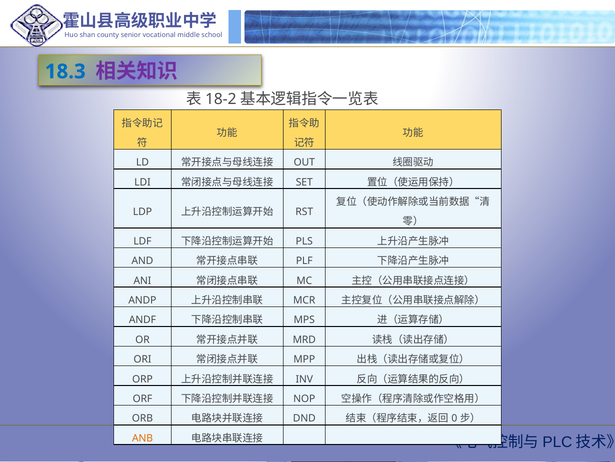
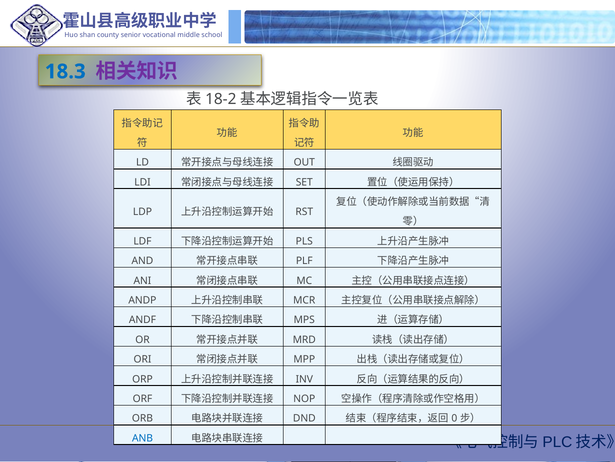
ANB colour: orange -> blue (142, 437)
